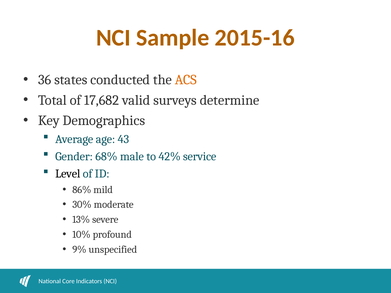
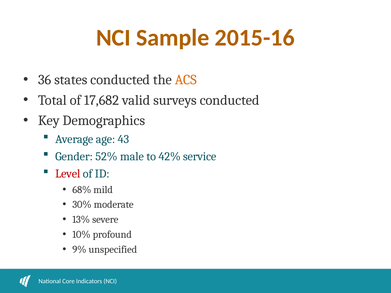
surveys determine: determine -> conducted (230, 100)
68%: 68% -> 52% (106, 157)
Level colour: black -> red (68, 174)
86%: 86% -> 68% (82, 190)
